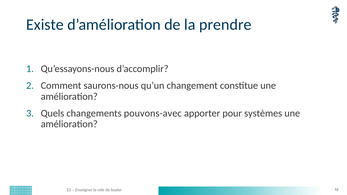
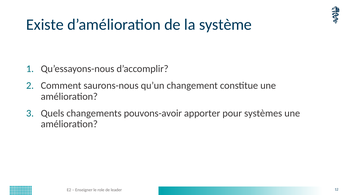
prendre: prendre -> système (225, 25)
pouvons-avec: pouvons-avec -> pouvons-avoir (153, 113)
